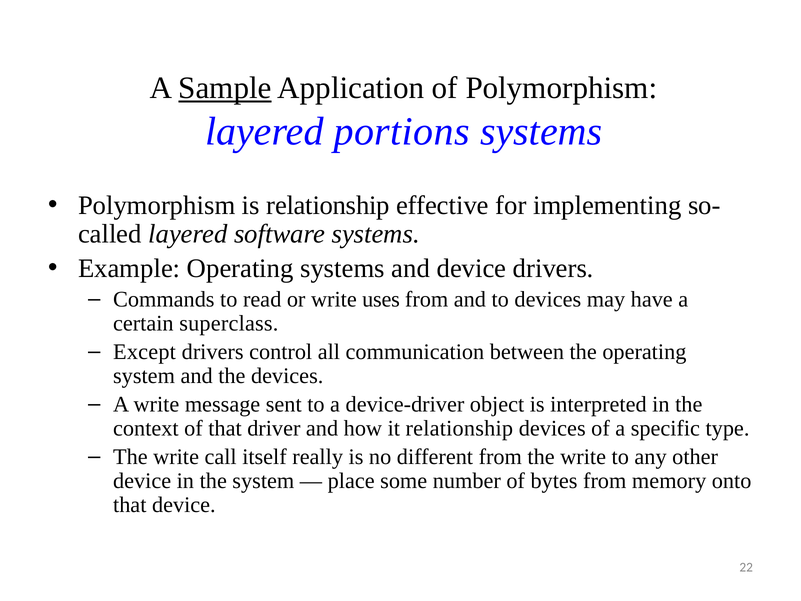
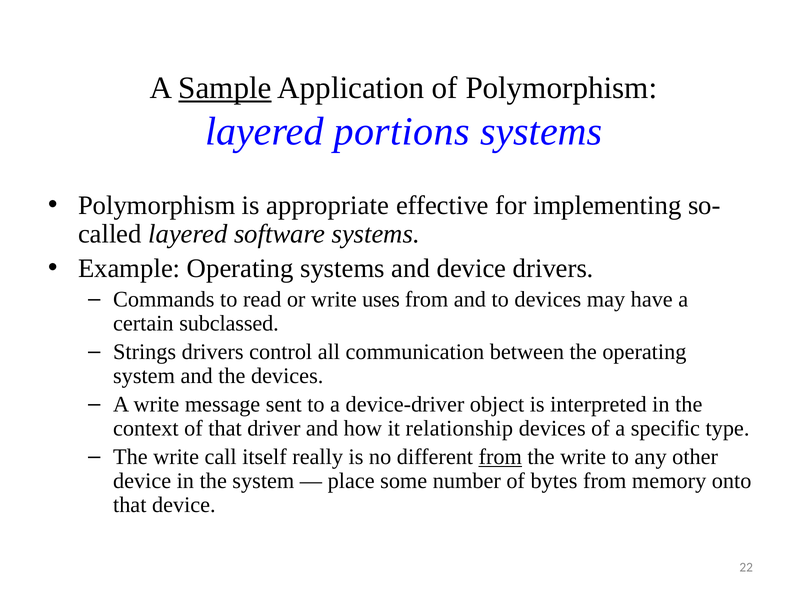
is relationship: relationship -> appropriate (328, 205)
superclass: superclass -> subclassed (229, 323)
Except: Except -> Strings (145, 352)
from underline: none -> present (500, 457)
